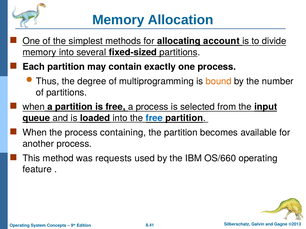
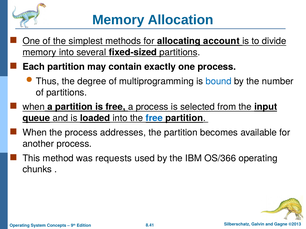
bound colour: orange -> blue (219, 81)
containing: containing -> addresses (123, 133)
OS/660: OS/660 -> OS/366 (220, 159)
feature: feature -> chunks (37, 170)
